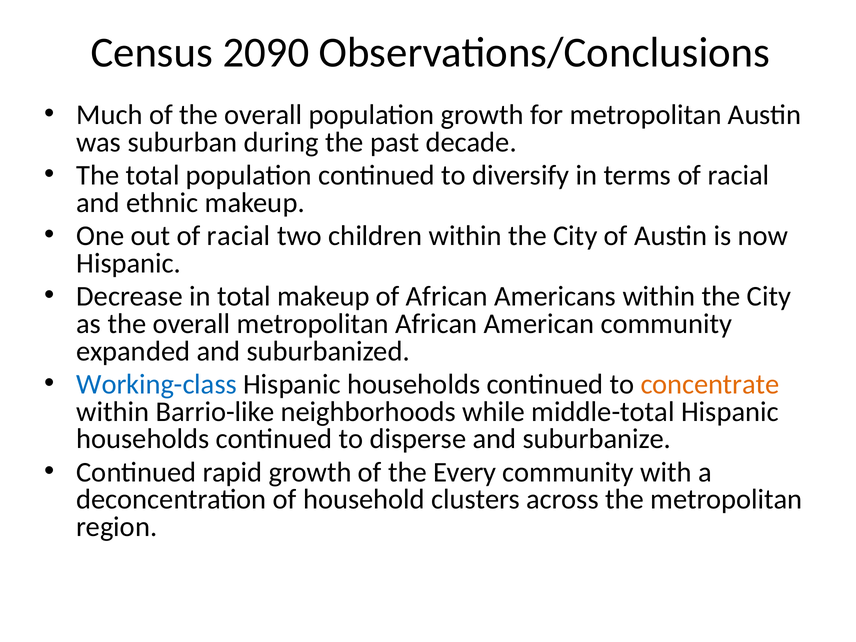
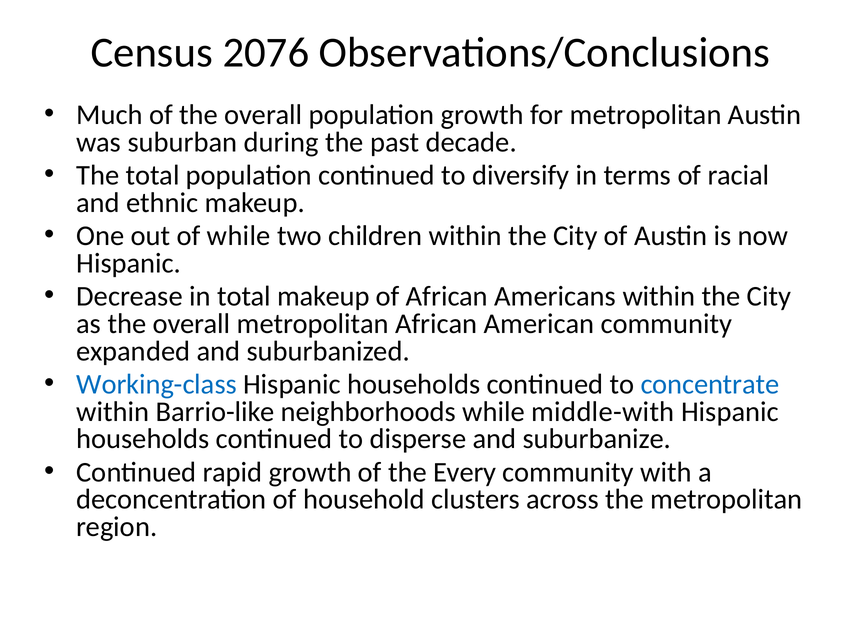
2090: 2090 -> 2076 (266, 52)
out of racial: racial -> while (239, 236)
concentrate colour: orange -> blue (710, 384)
middle-total: middle-total -> middle-with (603, 412)
